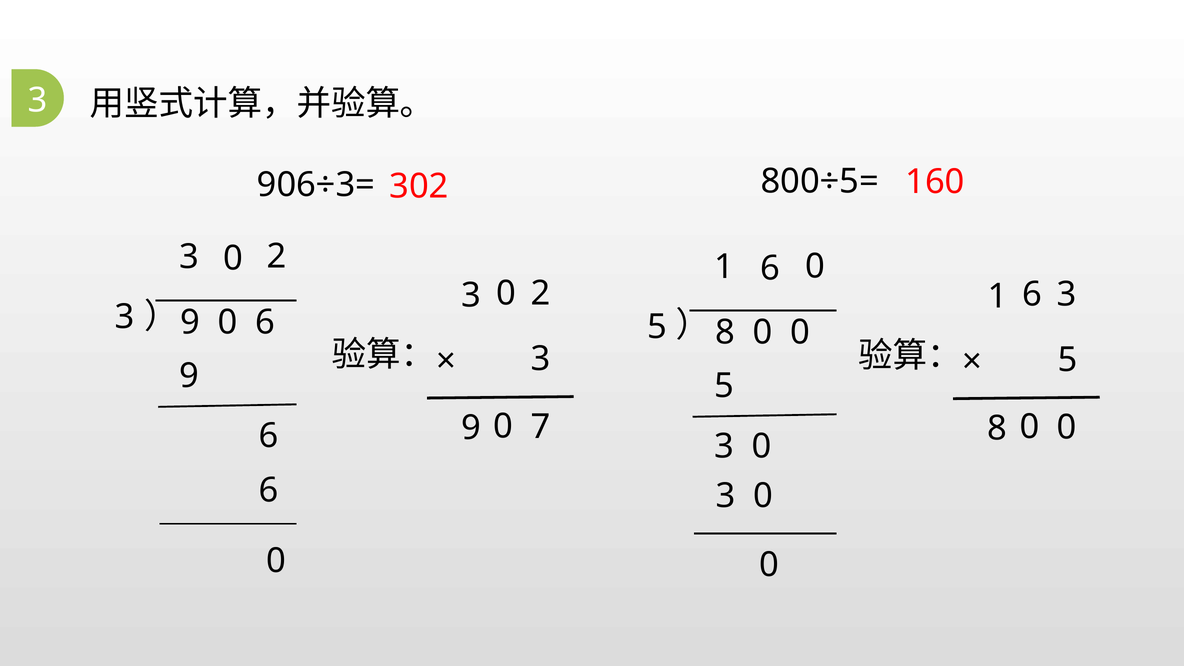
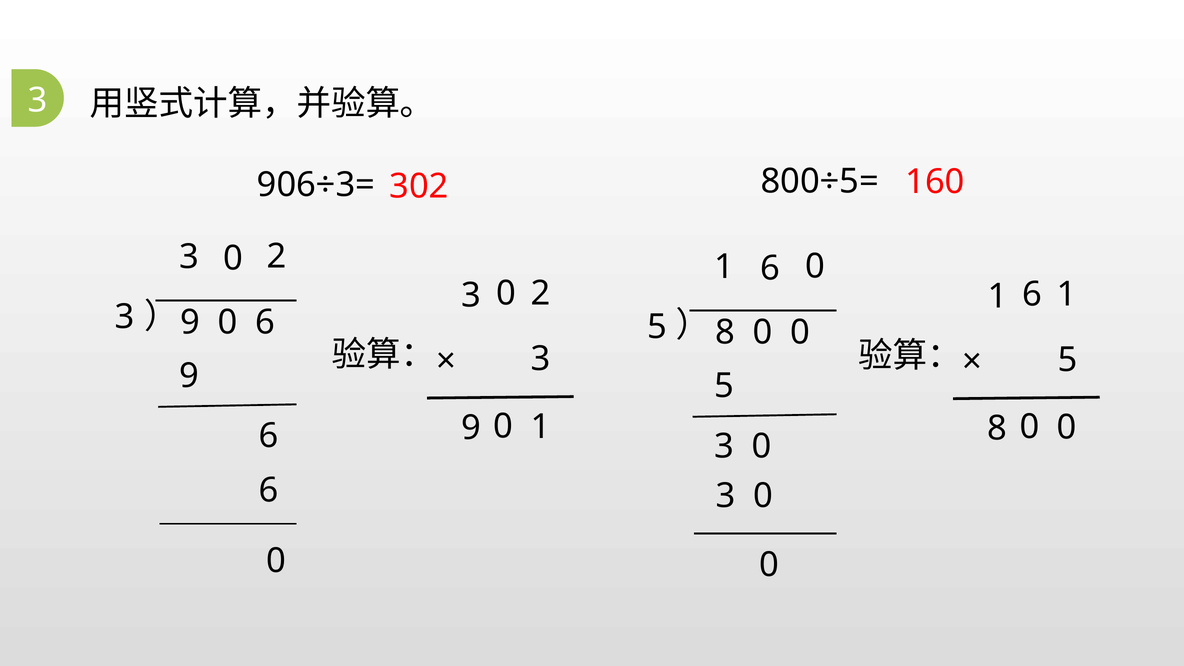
3: 3 -> 1 (1067, 294)
7: 7 -> 1 (540, 427)
